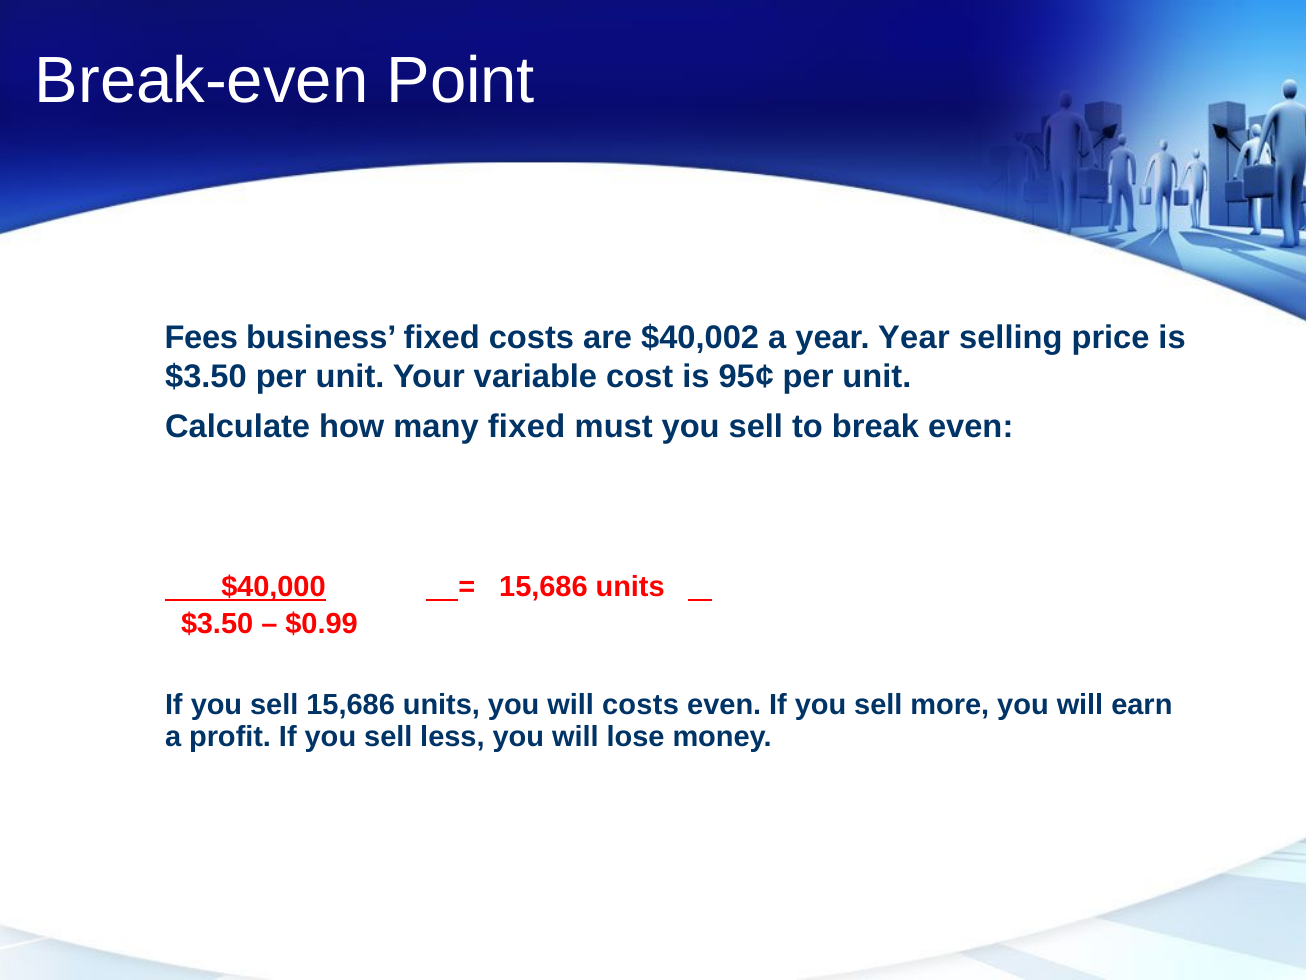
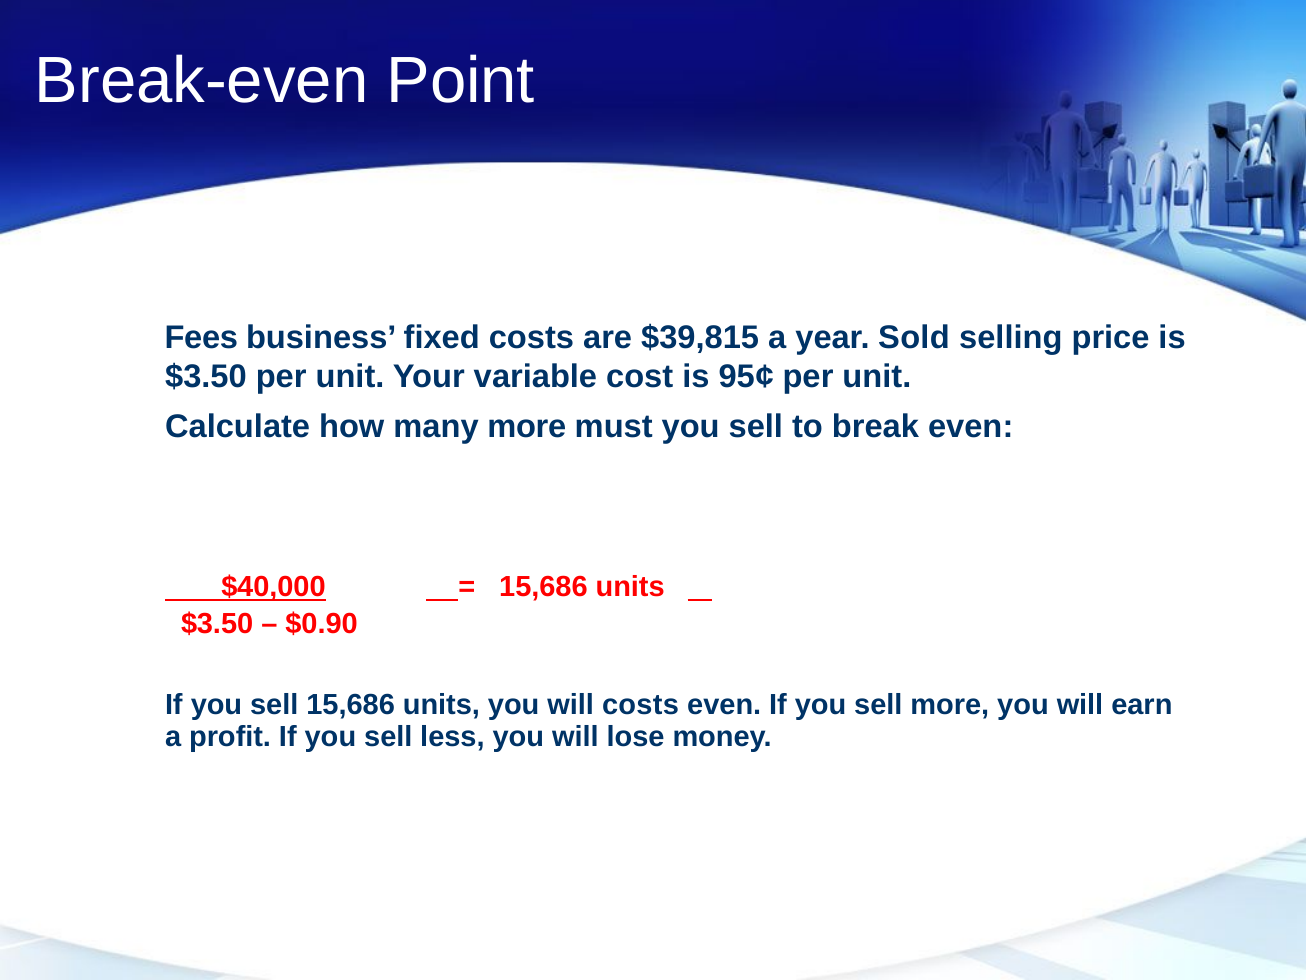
$40,002: $40,002 -> $39,815 (700, 337)
year Year: Year -> Sold (914, 337)
many fixed: fixed -> more (527, 427)
$0.99: $0.99 -> $0.90 (322, 624)
